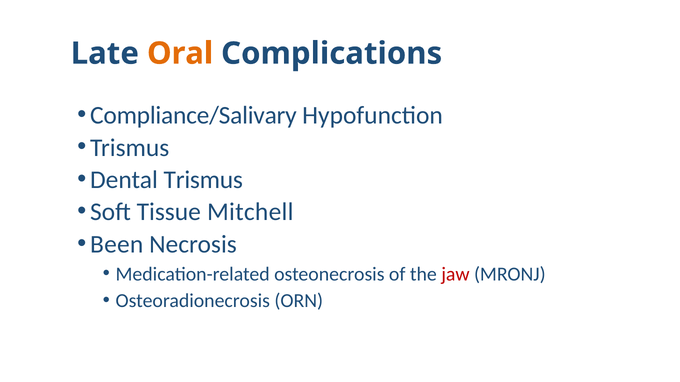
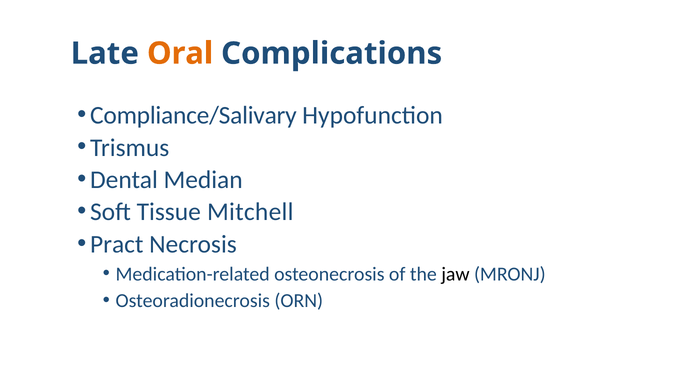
Dental Trismus: Trismus -> Median (203, 180)
Been: Been -> Pract (117, 245)
jaw colour: red -> black (455, 274)
